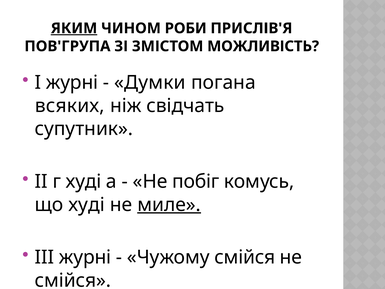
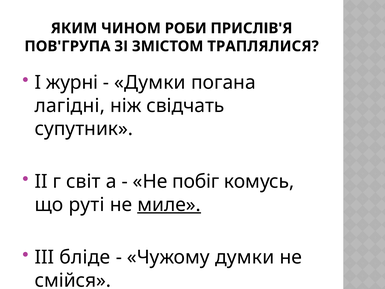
ЯКИМ underline: present -> none (74, 28)
МОЖЛИВІСТЬ: МОЖЛИВІСТЬ -> ТРАПЛЯЛИСЯ (263, 46)
всяких: всяких -> лагідні (70, 106)
г худі: худі -> світ (83, 181)
що худі: худі -> руті (87, 204)
III журні: журні -> бліде (85, 257)
Чужому смійся: смійся -> думки (245, 257)
